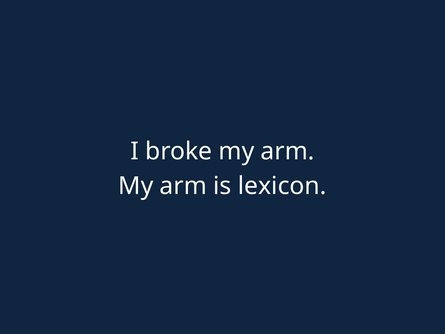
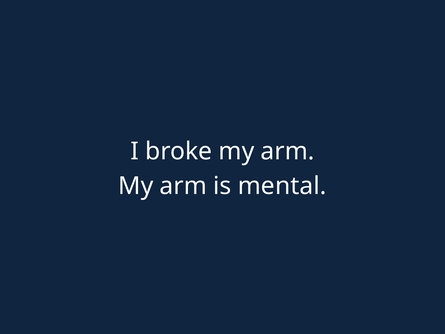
lexicon: lexicon -> mental (282, 186)
